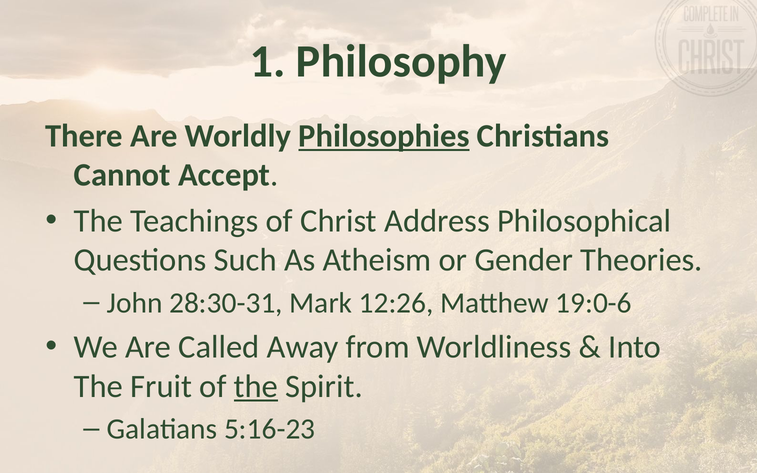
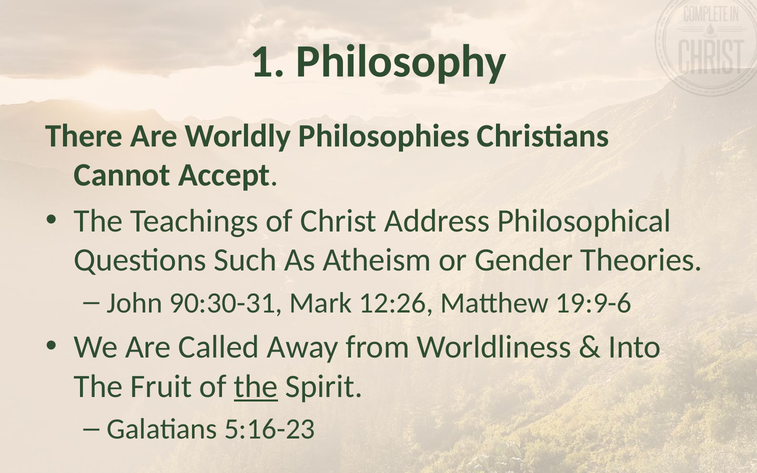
Philosophies underline: present -> none (384, 136)
28:30-31: 28:30-31 -> 90:30-31 (226, 303)
19:0-6: 19:0-6 -> 19:9-6 (594, 303)
